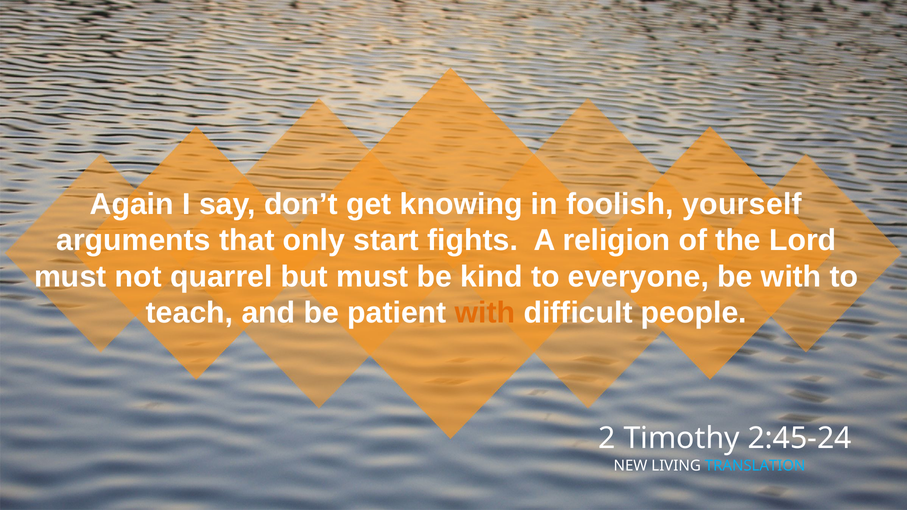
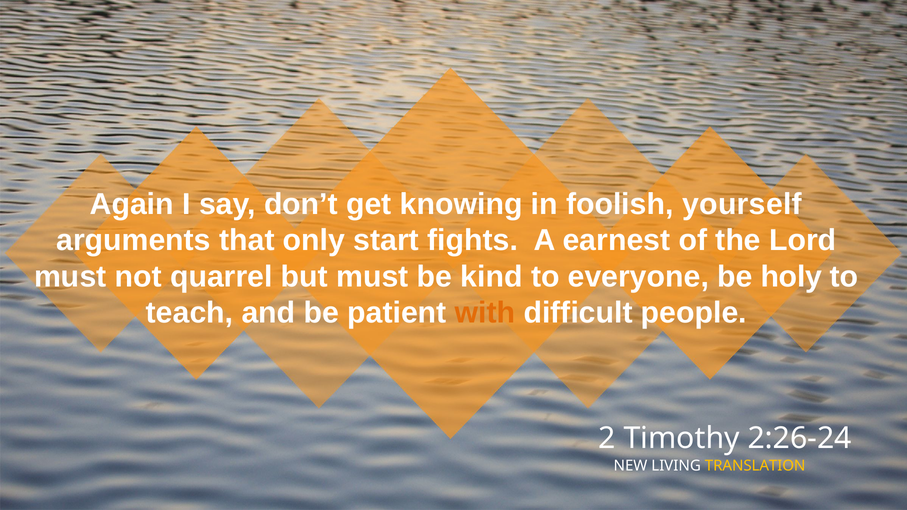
religion: religion -> earnest (616, 240)
be with: with -> holy (791, 277)
2:45-24: 2:45-24 -> 2:26-24 (800, 439)
TRANSLATION colour: light blue -> yellow (755, 466)
